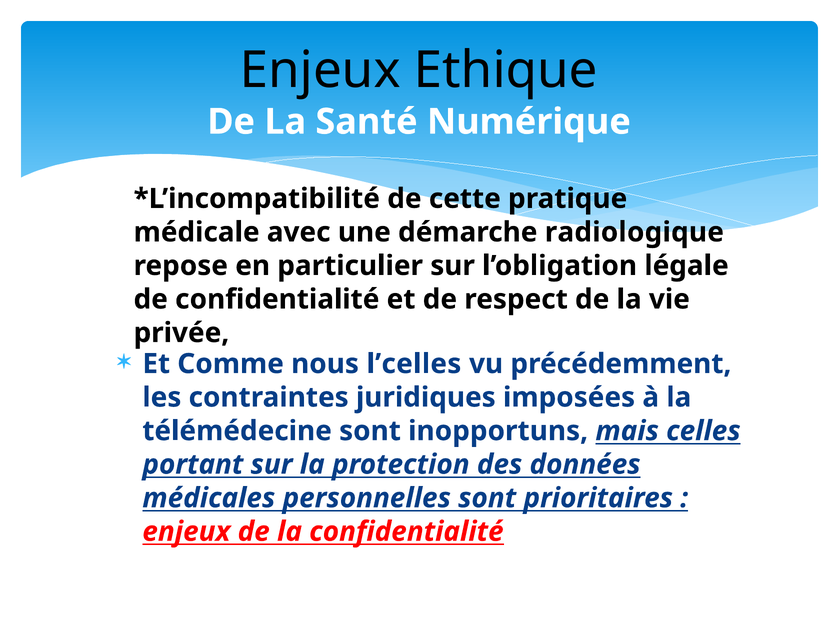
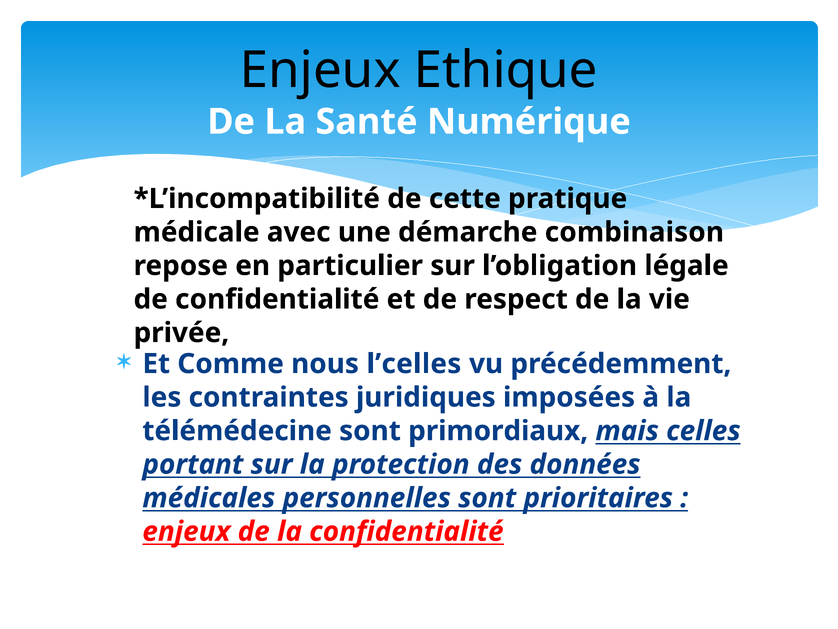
radiologique: radiologique -> combinaison (634, 232)
inopportuns: inopportuns -> primordiaux (498, 431)
